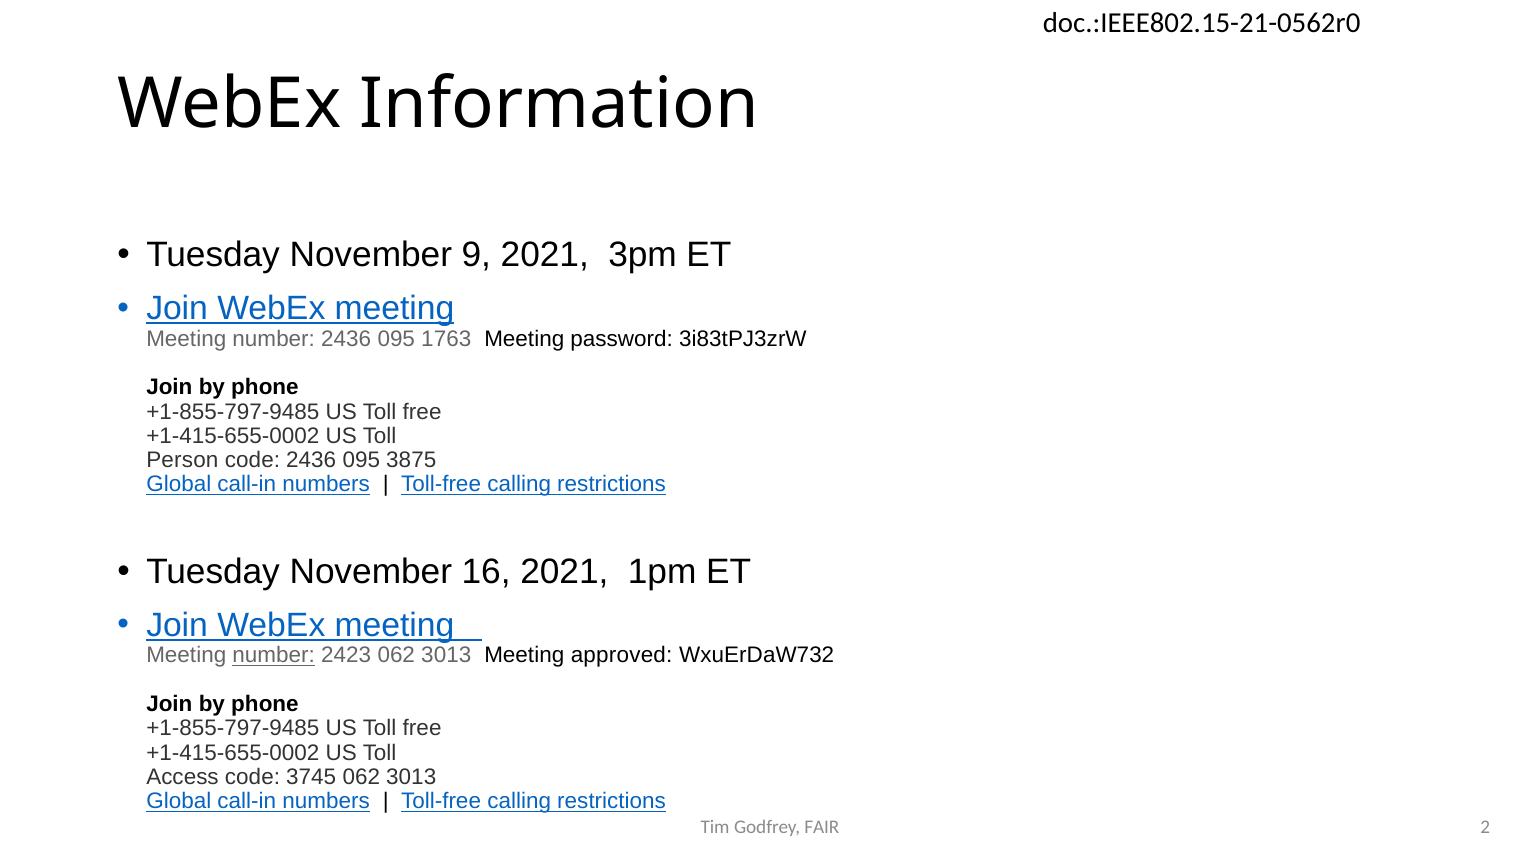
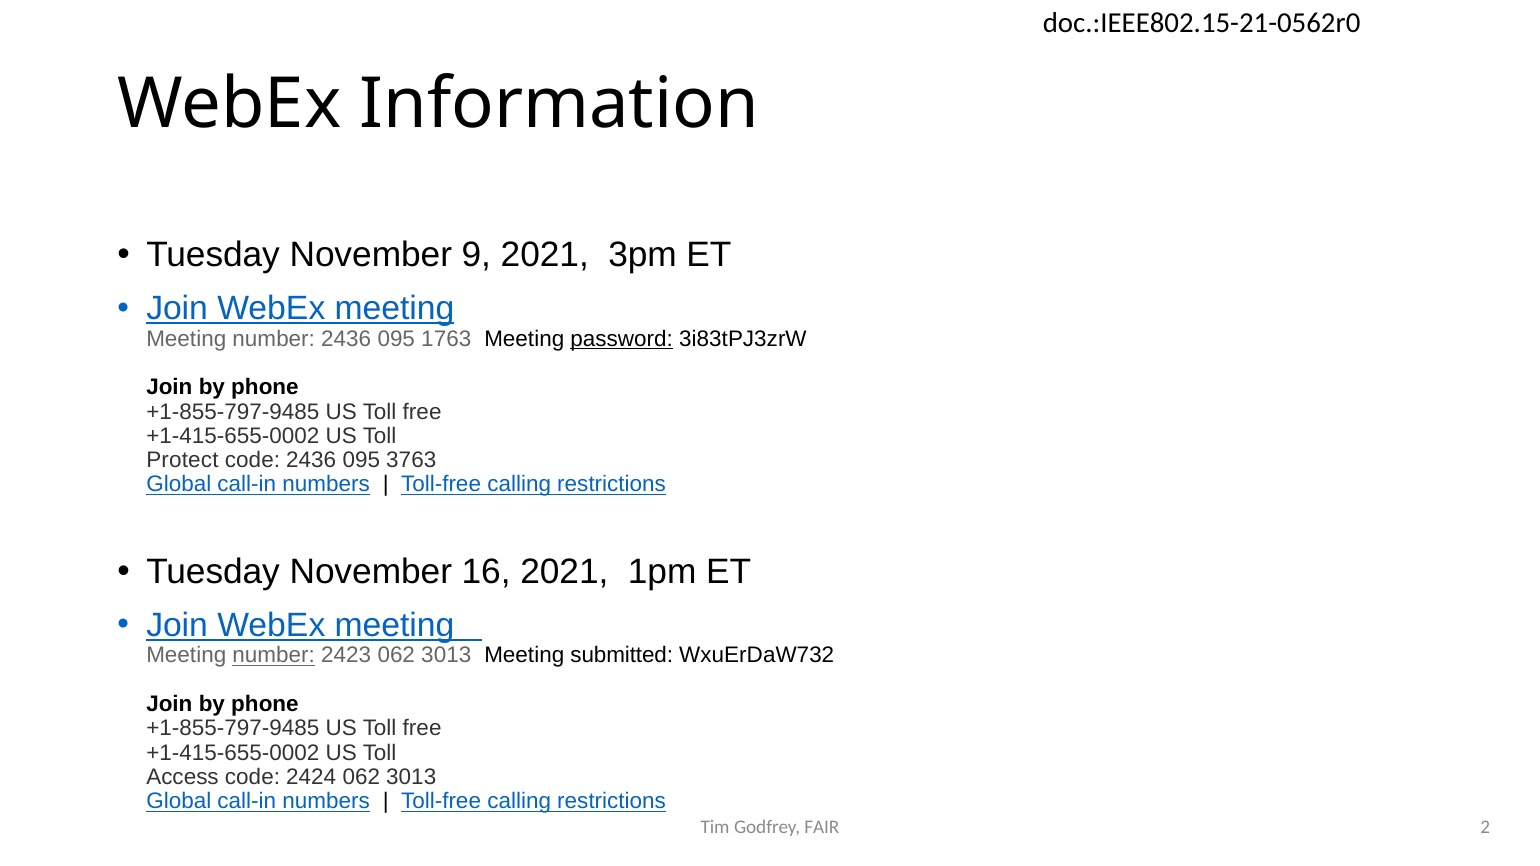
password underline: none -> present (622, 339)
Person: Person -> Protect (182, 460)
3875: 3875 -> 3763 (411, 460)
approved: approved -> submitted (622, 656)
3745: 3745 -> 2424 (311, 777)
